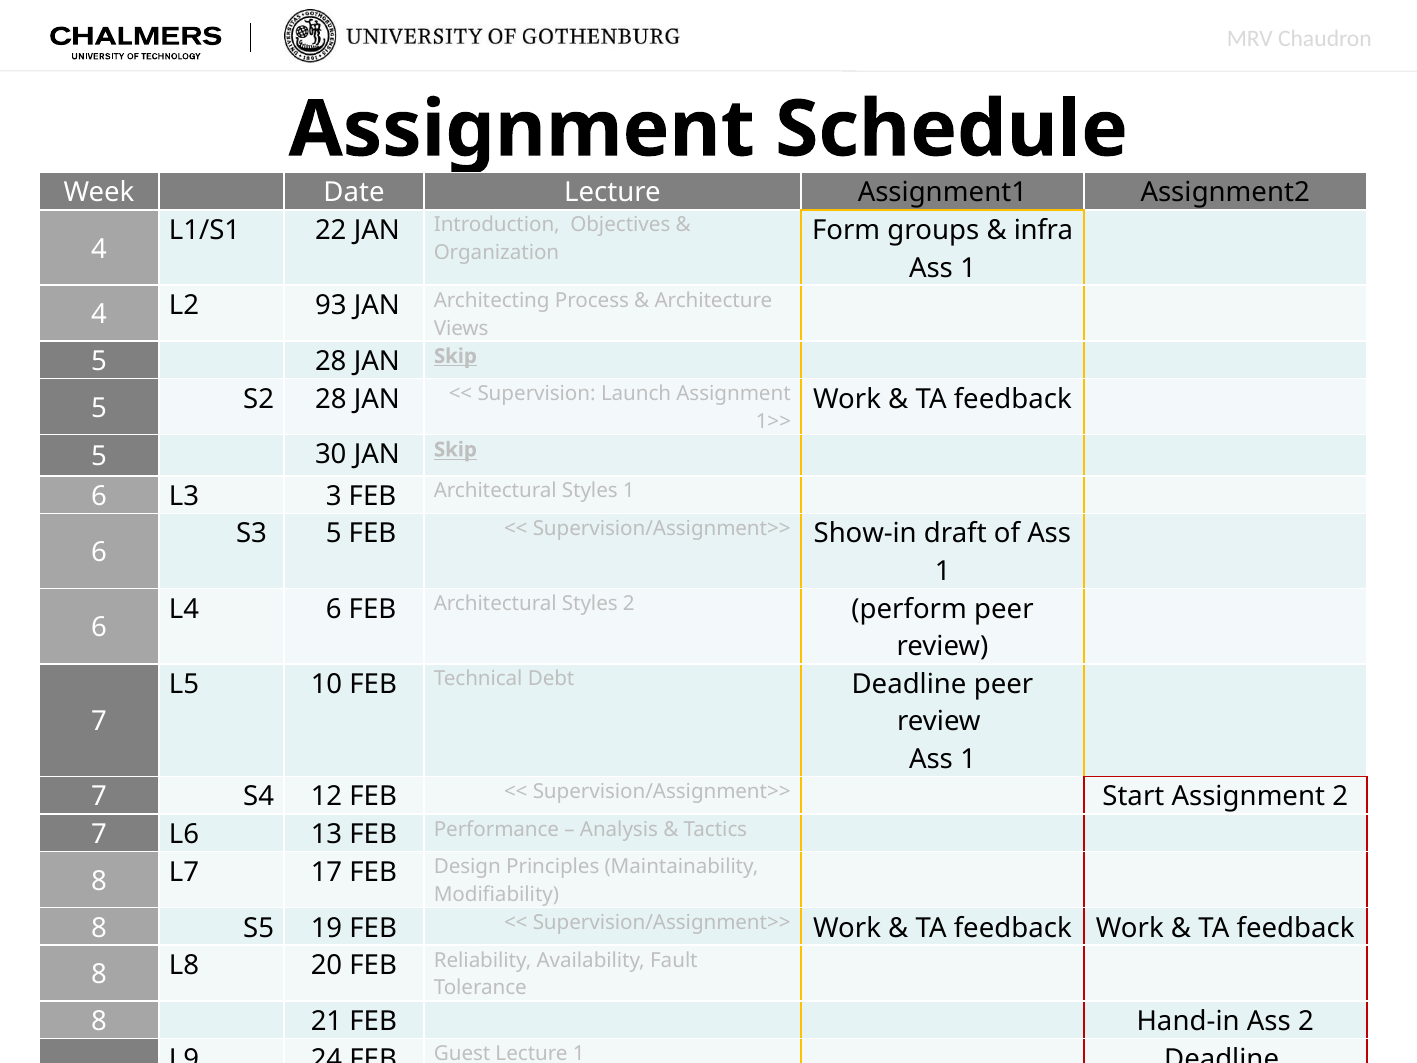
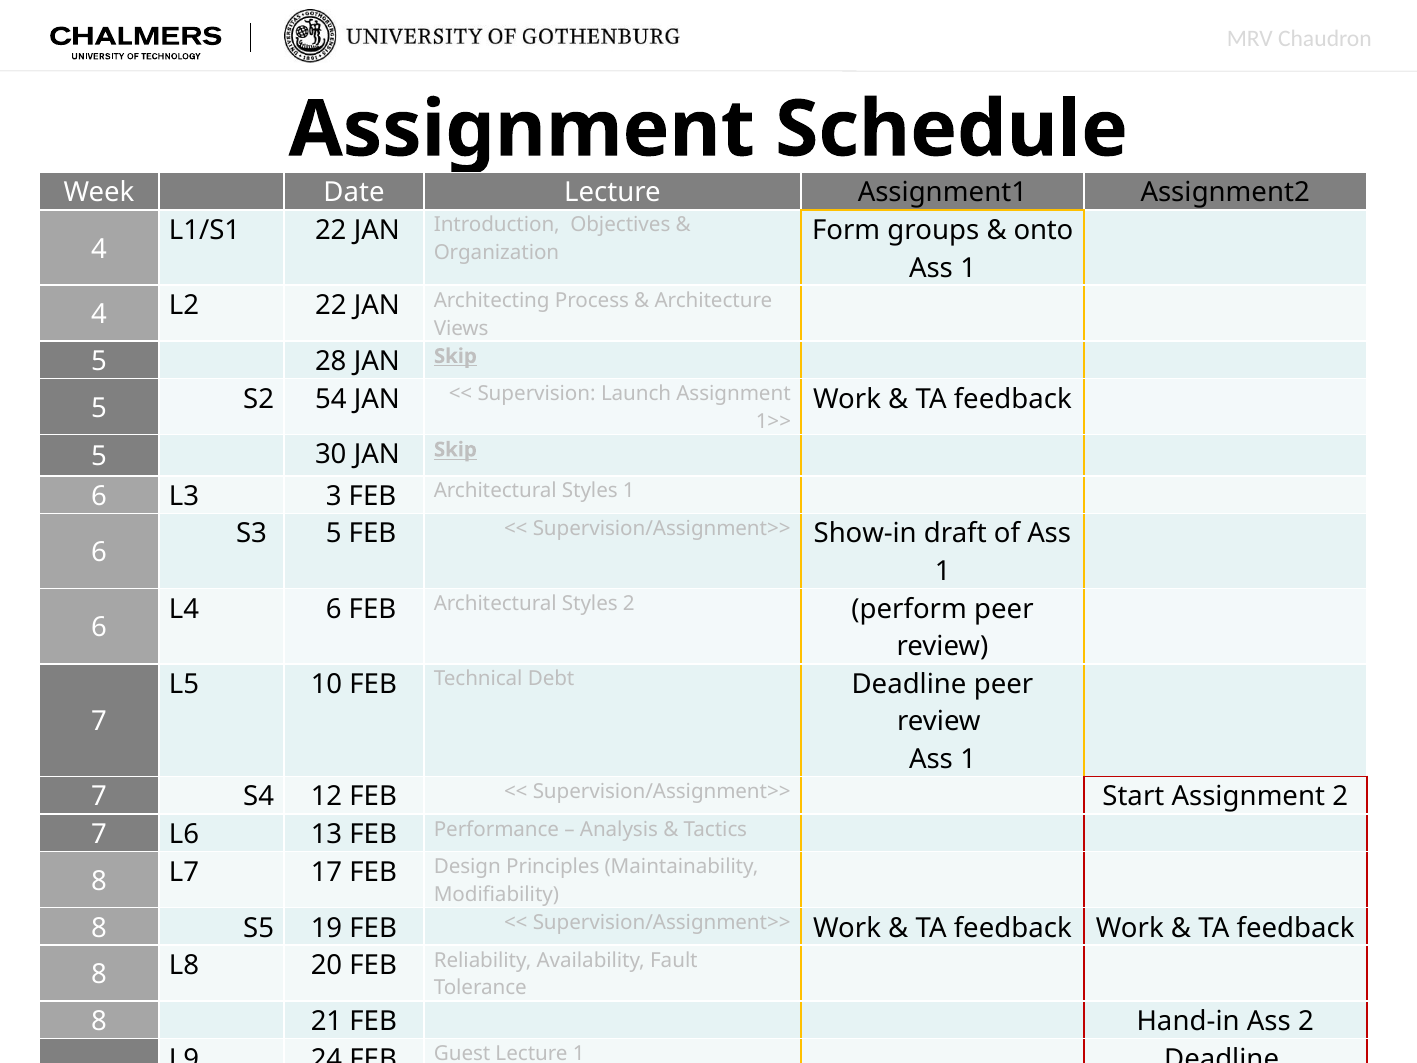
infra: infra -> onto (1043, 230)
L2 93: 93 -> 22 (331, 305)
S2 28: 28 -> 54 (331, 399)
